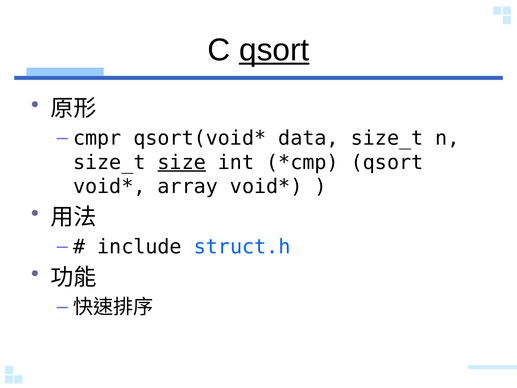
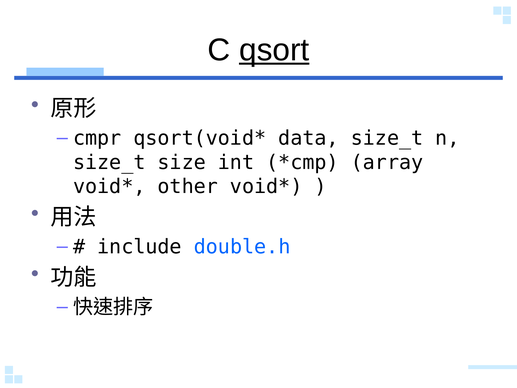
size underline: present -> none (182, 162)
qsort: qsort -> array (387, 162)
array: array -> other (188, 186)
struct.h: struct.h -> double.h (242, 247)
